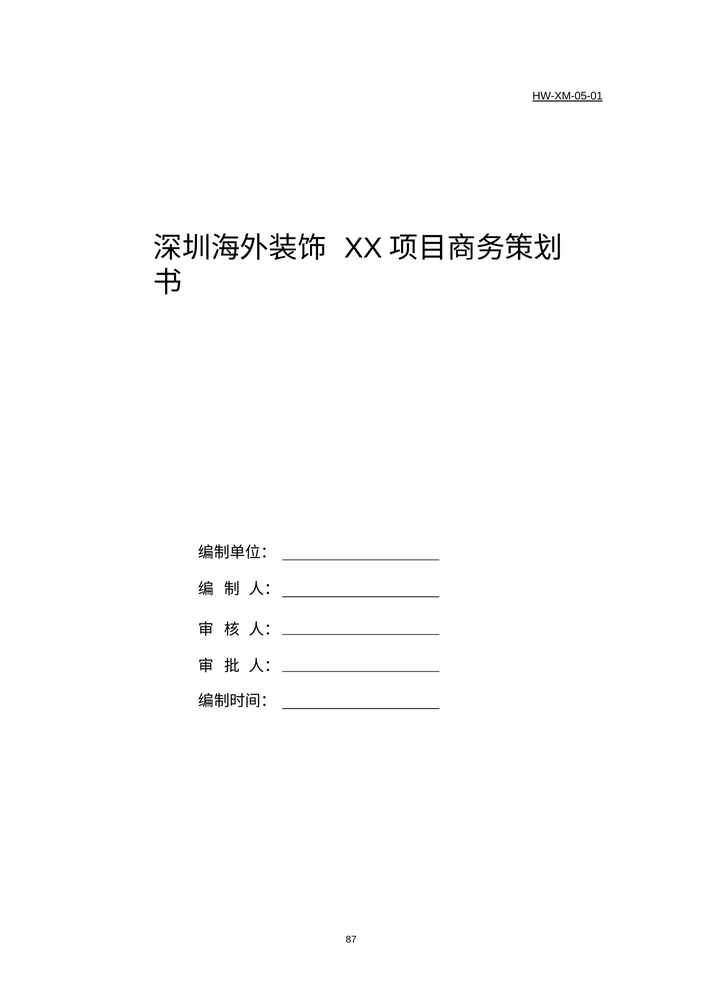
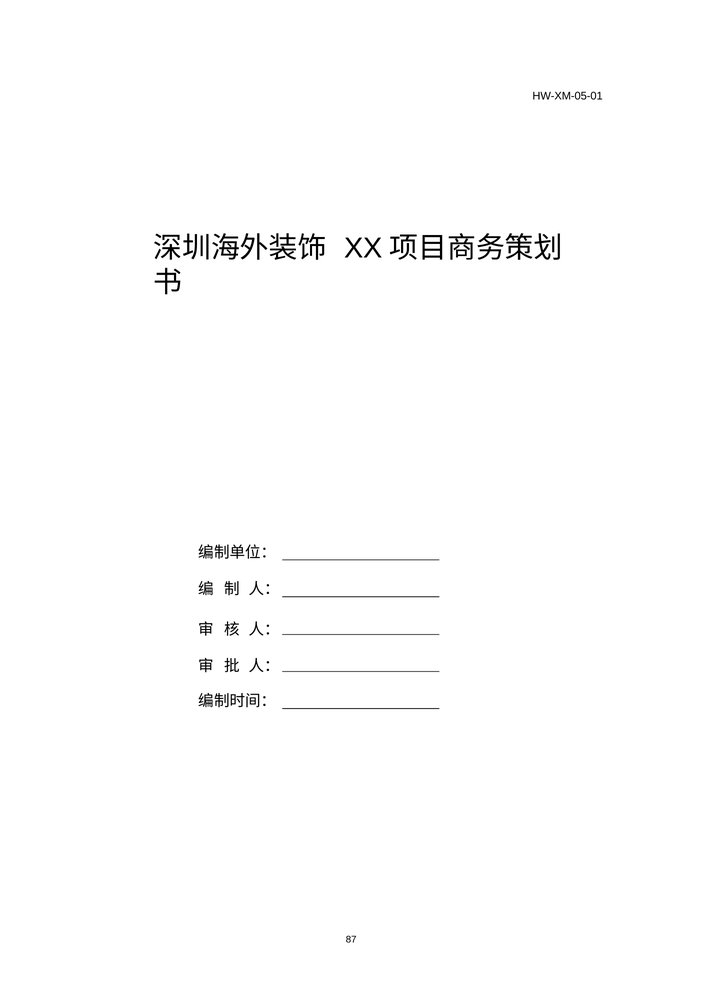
HW-XM-05-01 underline: present -> none (568, 96)
